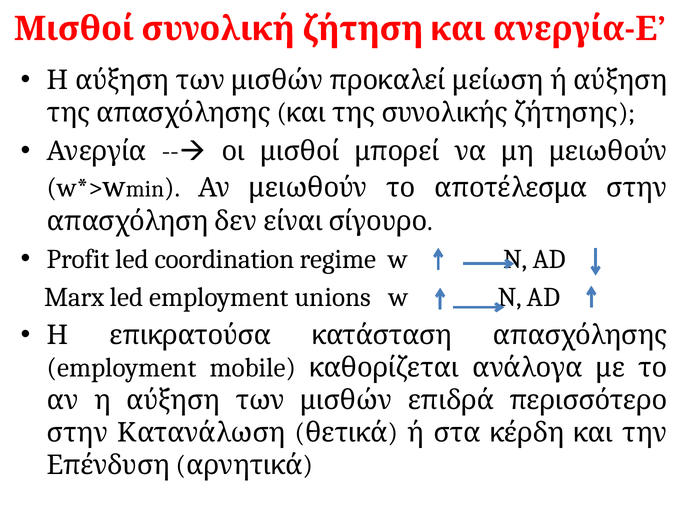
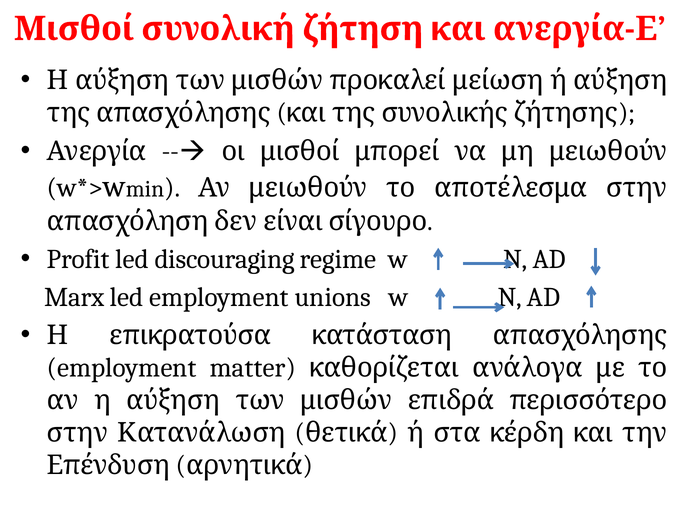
coordination: coordination -> discouraging (225, 259)
mobile: mobile -> matter (253, 368)
